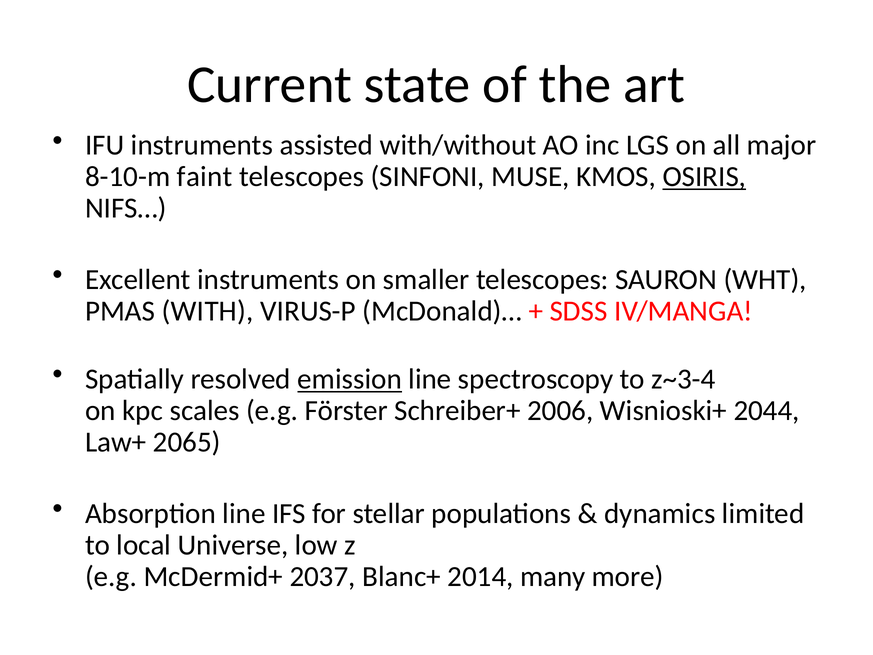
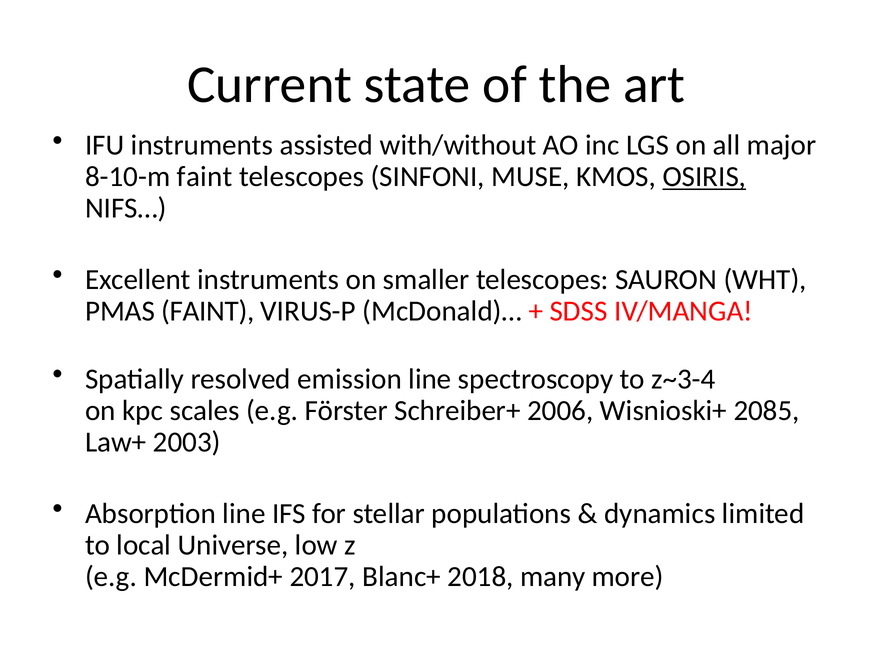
PMAS WITH: WITH -> FAINT (208, 311)
emission underline: present -> none (350, 379)
2044: 2044 -> 2085 (767, 410)
2065: 2065 -> 2003 (187, 442)
2037: 2037 -> 2017 (323, 576)
2014: 2014 -> 2018 (480, 576)
